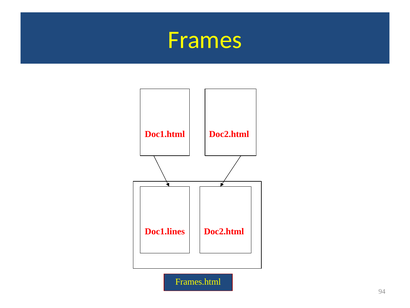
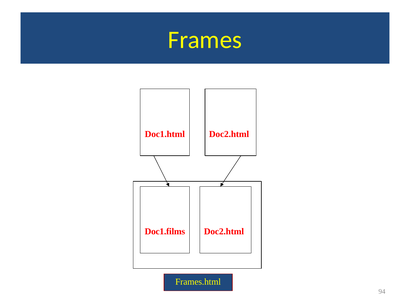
Doc1.lines: Doc1.lines -> Doc1.films (165, 231)
